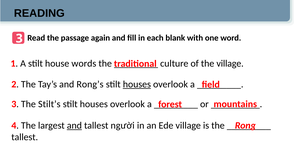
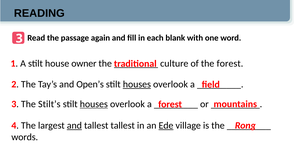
words: words -> owner (84, 64)
the village: village -> forest (230, 64)
Rong’s: Rong’s -> Open’s (90, 85)
houses underline: none -> present (94, 104)
tallest người: người -> tallest (123, 126)
Ede underline: none -> present (166, 126)
tallest: tallest -> words (25, 137)
